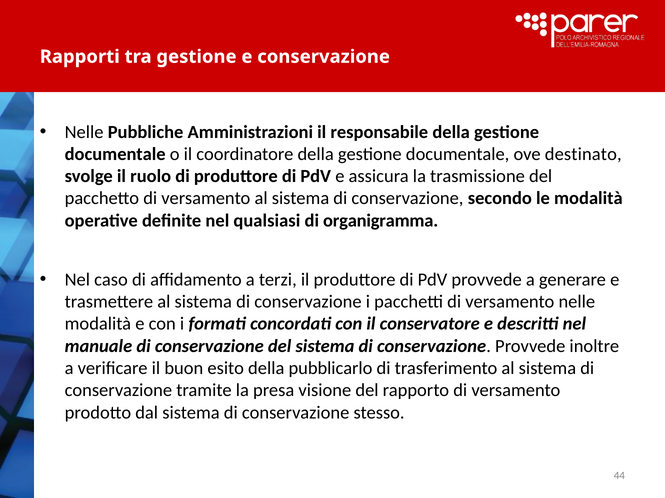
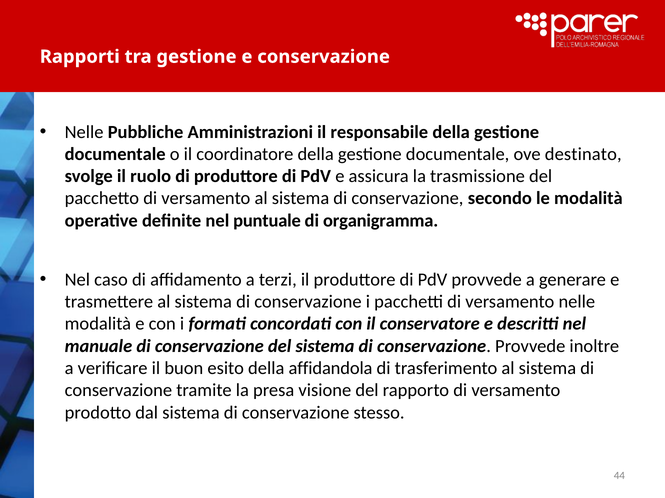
qualsiasi: qualsiasi -> puntuale (267, 221)
pubblicarlo: pubblicarlo -> affidandola (331, 369)
